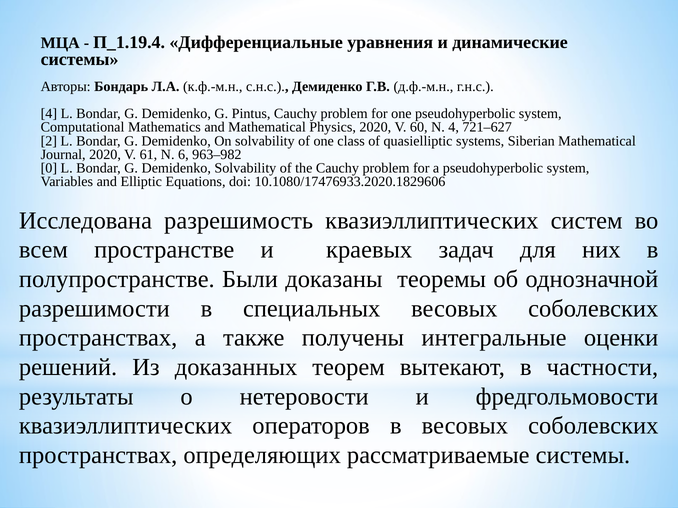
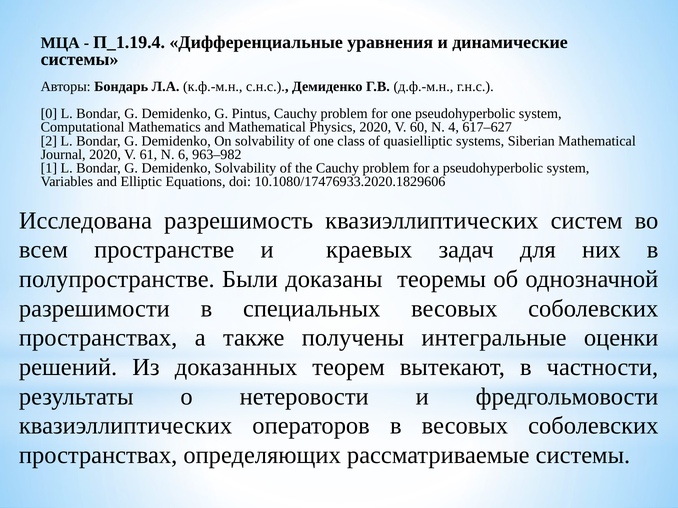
4: 4 -> 0 (49, 114)
721–627: 721–627 -> 617–627 (487, 127)
0: 0 -> 1 (49, 168)
